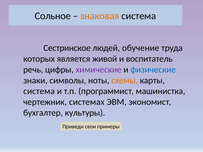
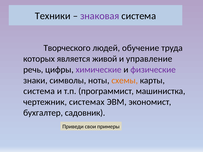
Сольное: Сольное -> Техники (53, 16)
знаковая colour: orange -> purple (100, 16)
Сестринское: Сестринское -> Творческого (67, 48)
воспитатель: воспитатель -> управление (149, 59)
физические colour: blue -> purple (153, 70)
культуры: культуры -> садовник (85, 113)
